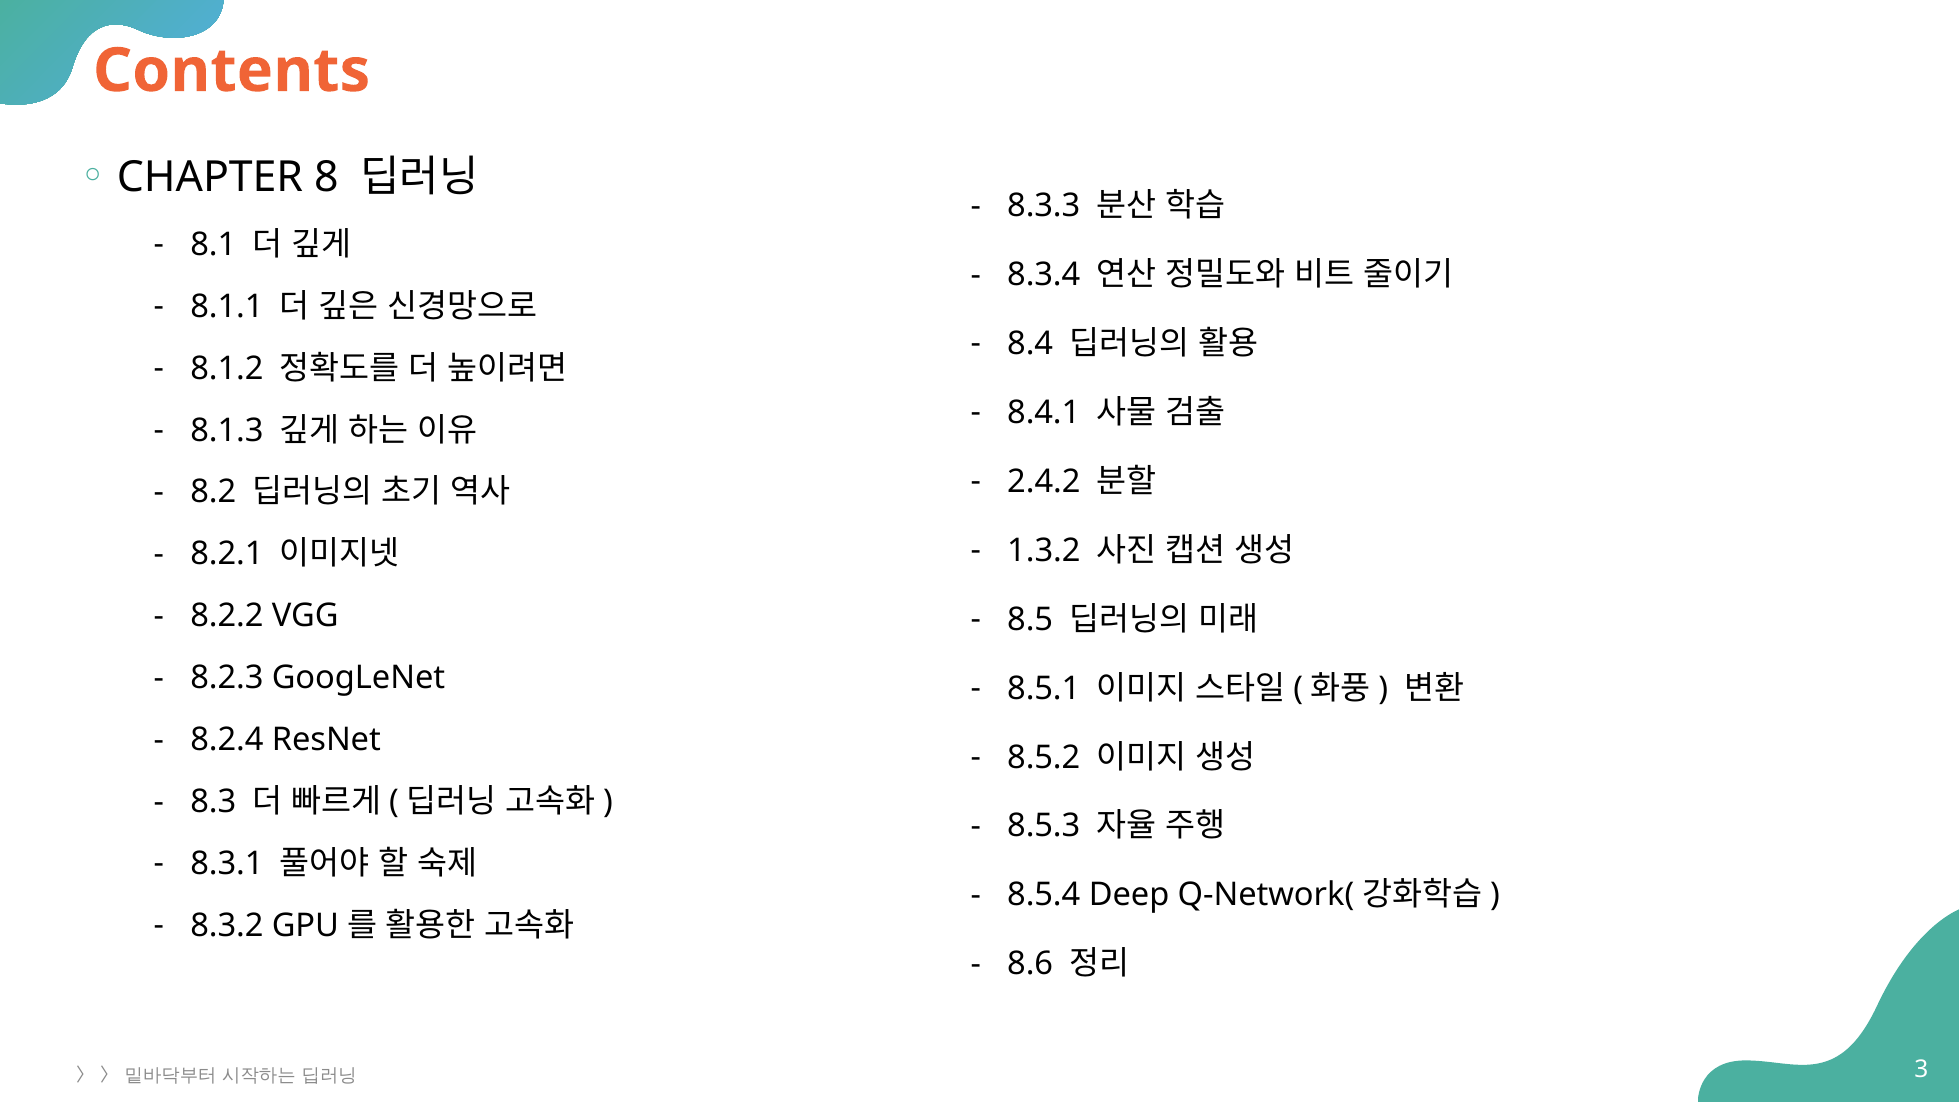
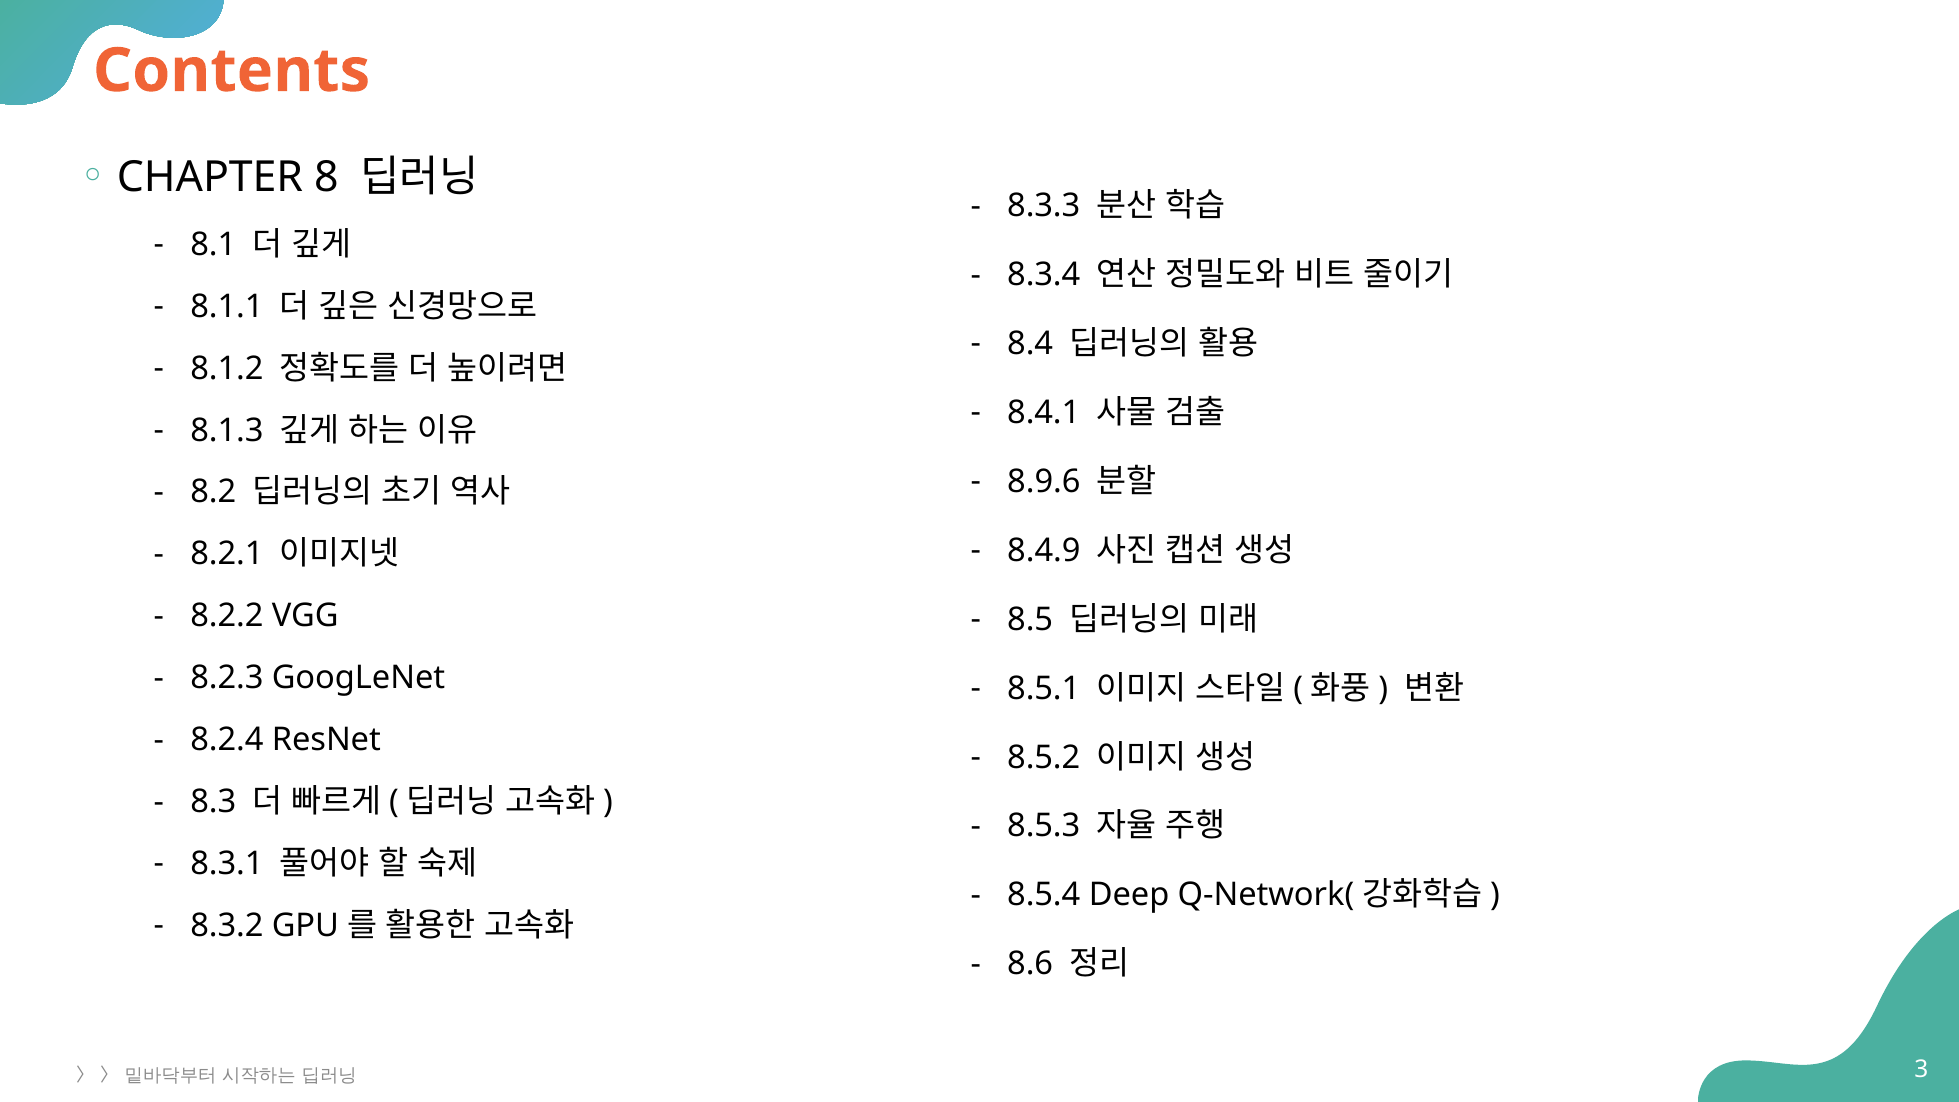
2.4.2: 2.4.2 -> 8.9.6 (1044, 482)
1.3.2: 1.3.2 -> 8.4.9 (1044, 551)
